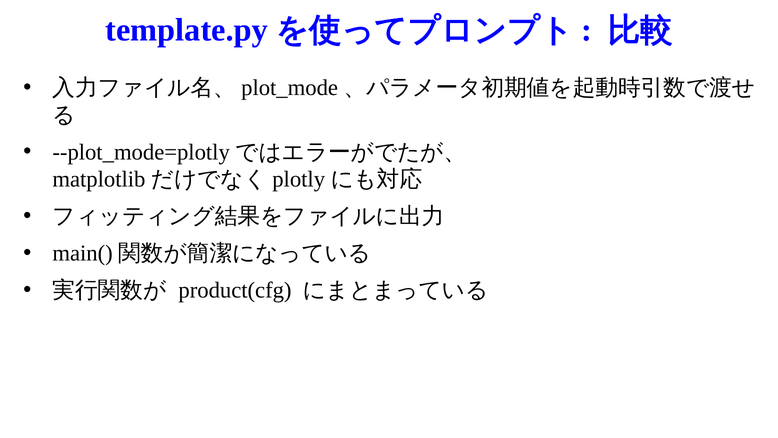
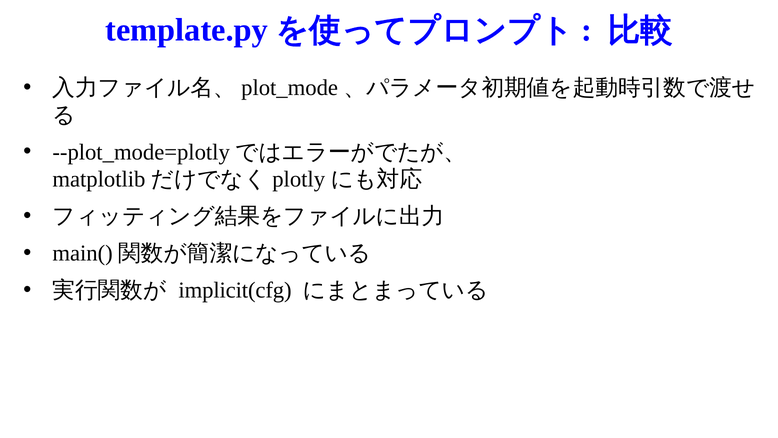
product(cfg: product(cfg -> implicit(cfg (235, 290)
